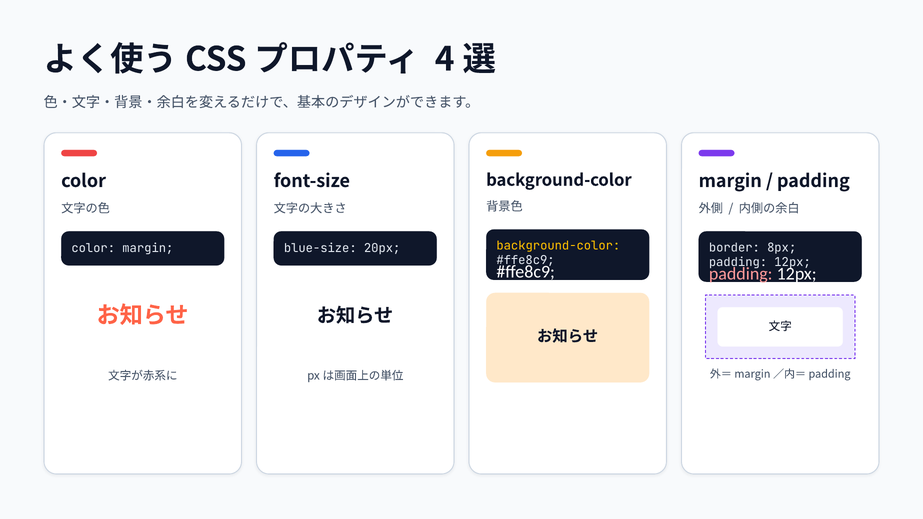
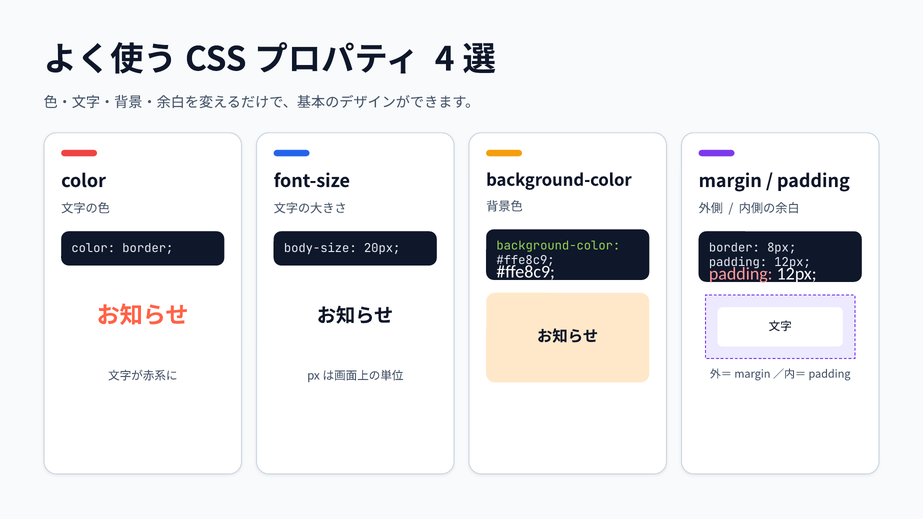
background-color colour: yellow -> light green (558, 246)
color margin: margin -> border (148, 248)
blue-size: blue-size -> body-size (320, 248)
